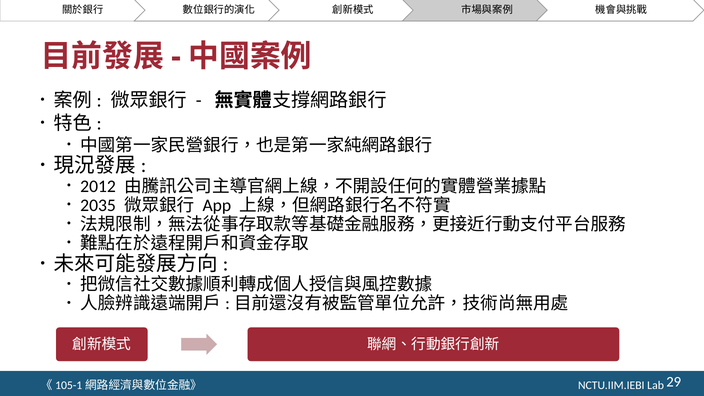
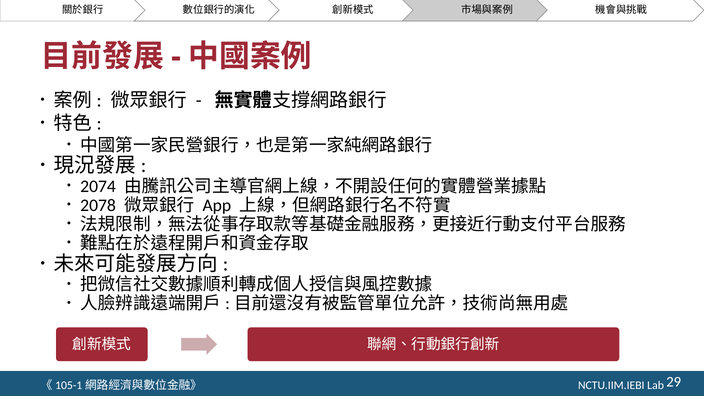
2012: 2012 -> 2074 (98, 186)
2035: 2035 -> 2078 (98, 205)
